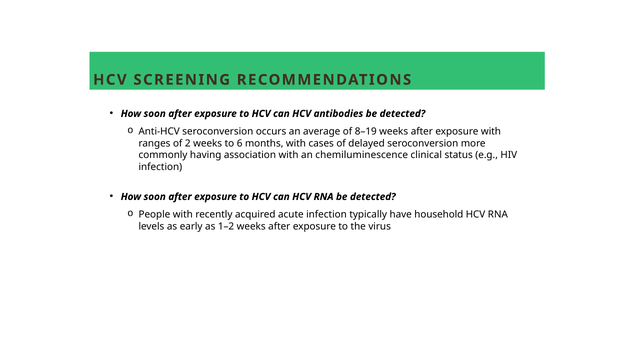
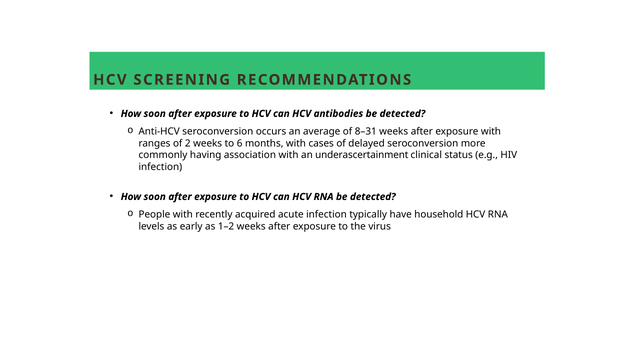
8–19: 8–19 -> 8–31 (366, 131)
chemiluminescence: chemiluminescence -> underascertainment (362, 155)
